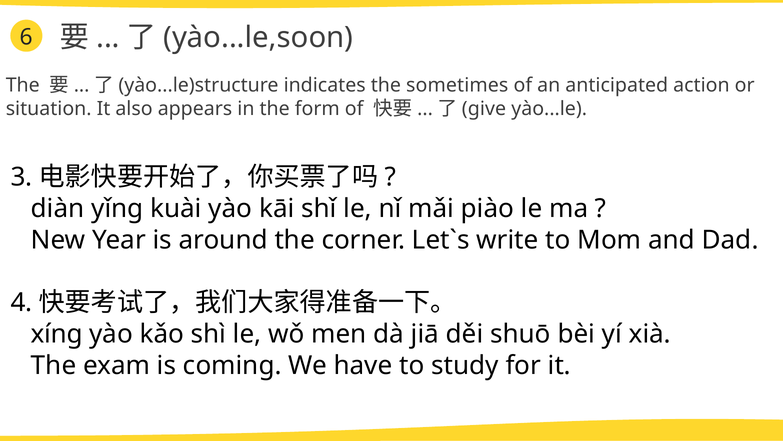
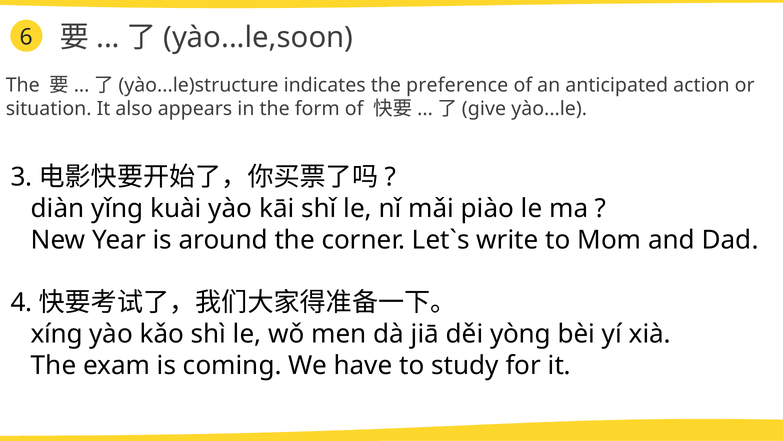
sometimes: sometimes -> preference (457, 85)
shuō: shuō -> yòng (520, 334)
